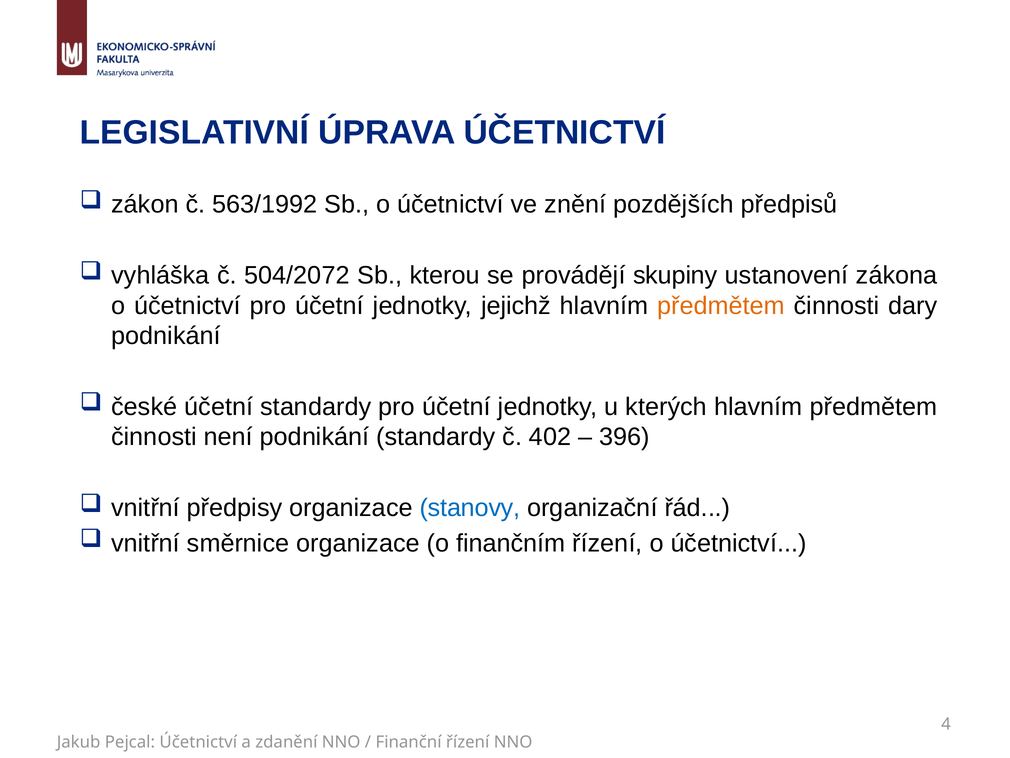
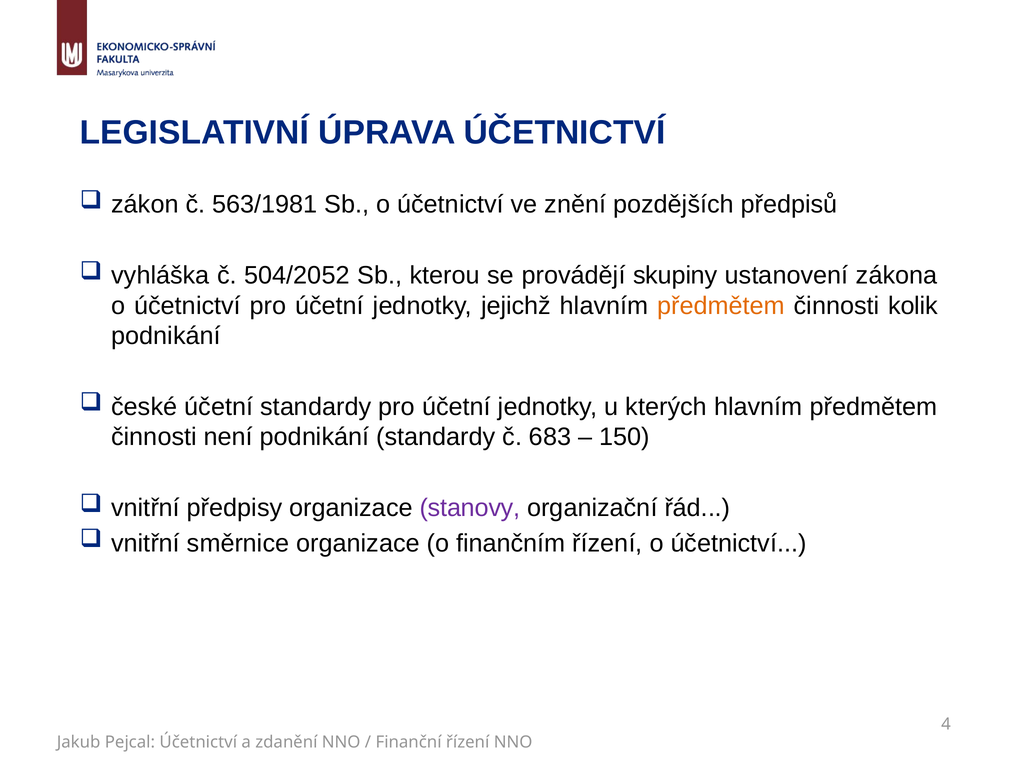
563/1992: 563/1992 -> 563/1981 (265, 205)
504/2072: 504/2072 -> 504/2052 (297, 275)
dary: dary -> kolik (913, 306)
402: 402 -> 683 (550, 437)
396: 396 -> 150 (624, 437)
stanovy colour: blue -> purple (470, 508)
